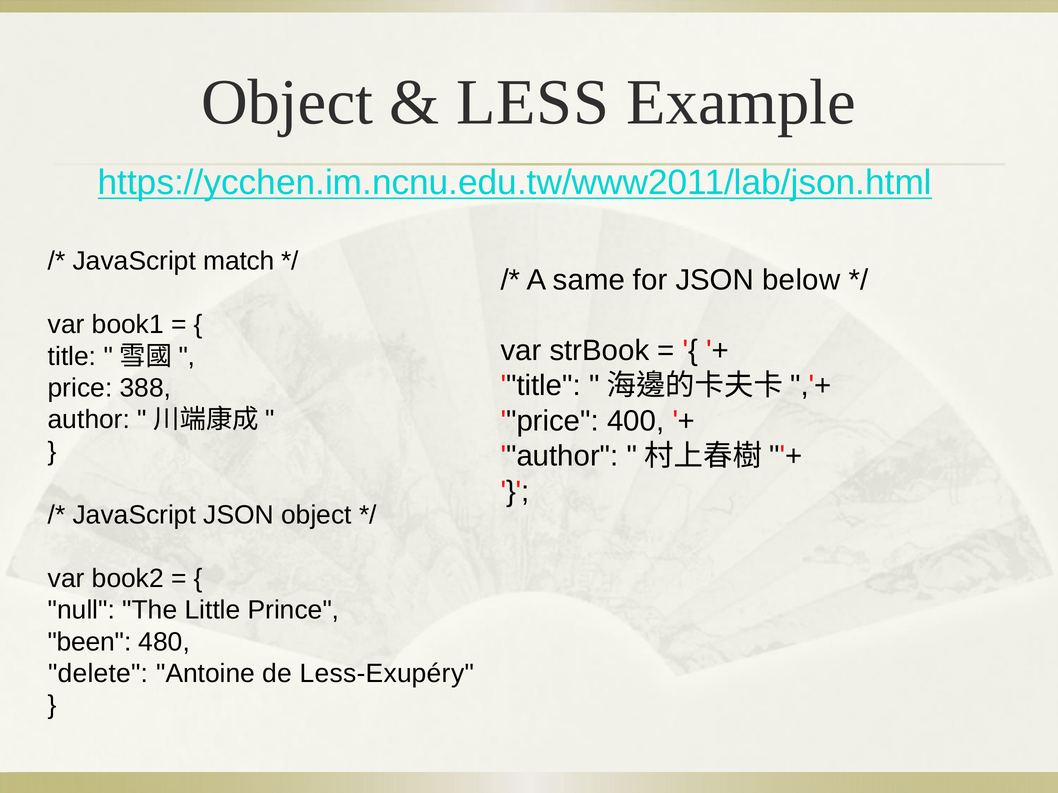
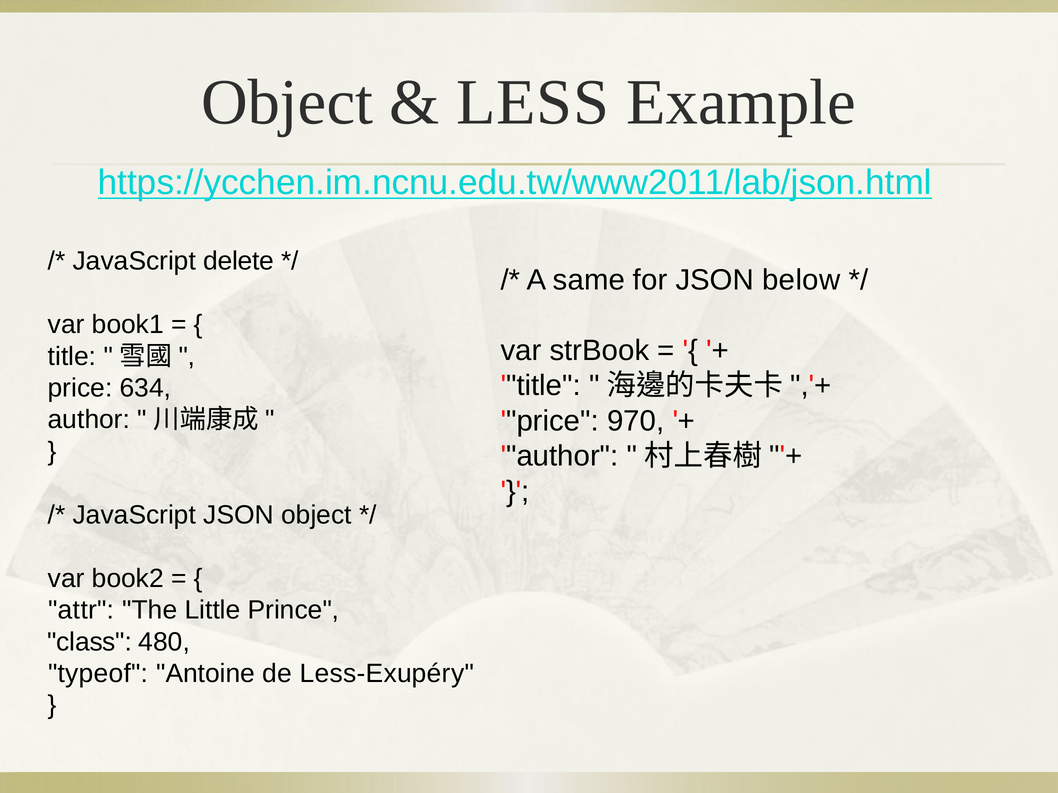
match: match -> delete (239, 261)
388: 388 -> 634 (145, 388)
400: 400 -> 970 (636, 421)
null: null -> attr (81, 610)
been: been -> class (90, 642)
delete: delete -> typeof (98, 674)
